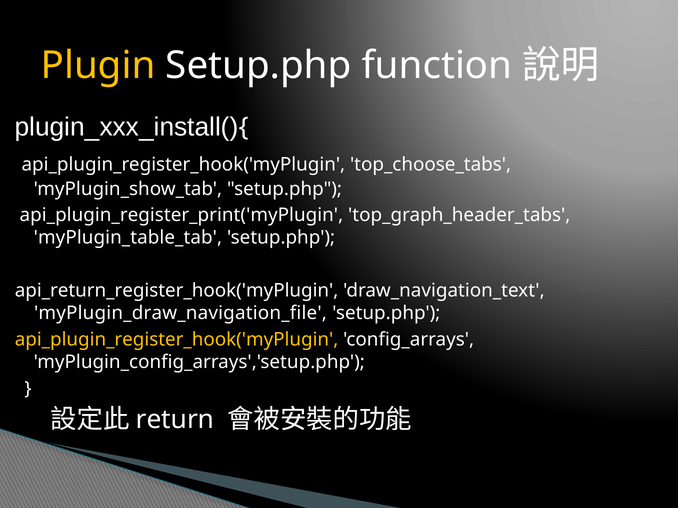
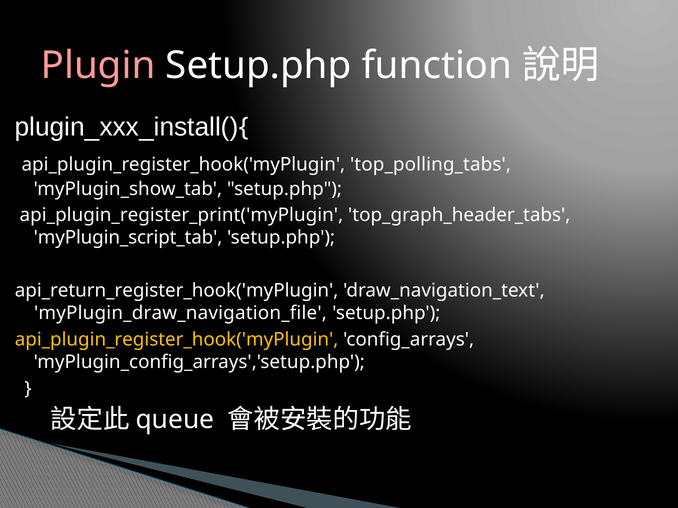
Plugin colour: yellow -> pink (98, 65)
top_choose_tabs: top_choose_tabs -> top_polling_tabs (430, 165)
myPlugin_table_tab: myPlugin_table_tab -> myPlugin_script_tab (128, 238)
return: return -> queue (175, 420)
